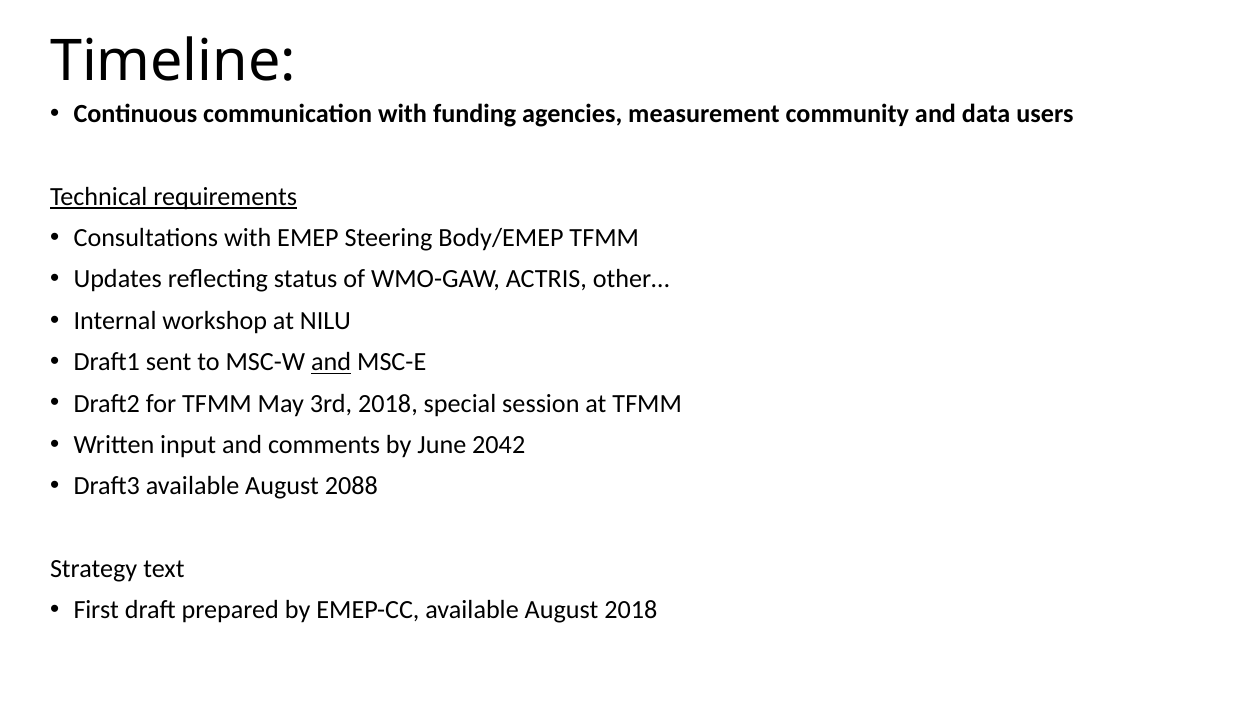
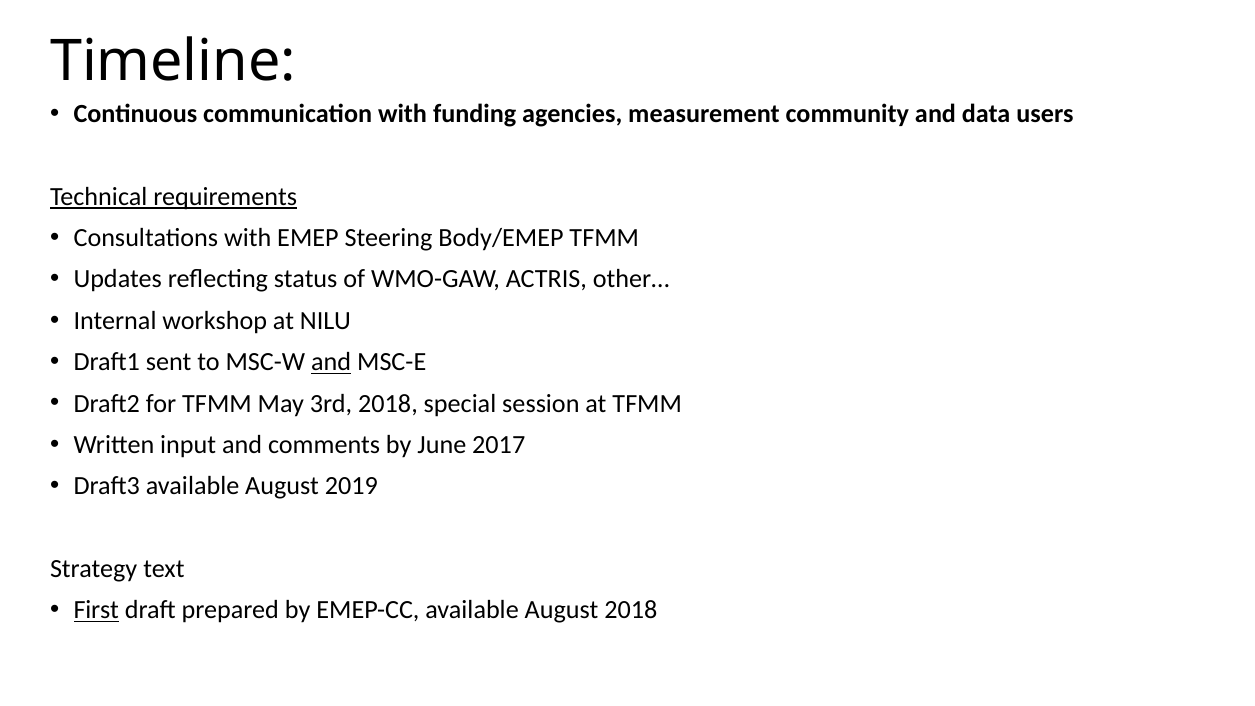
2042: 2042 -> 2017 (499, 445)
2088: 2088 -> 2019 (351, 486)
First underline: none -> present (96, 610)
